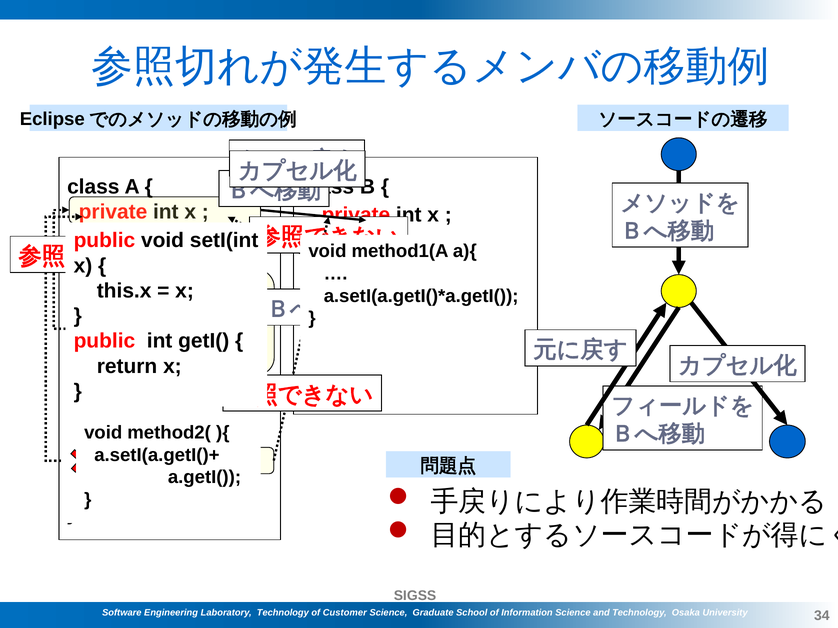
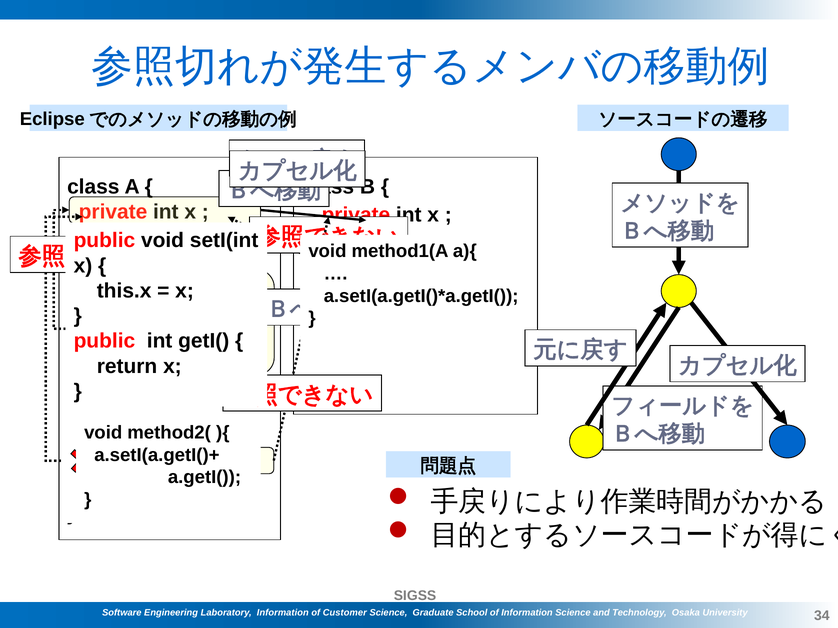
Laboratory Technology: Technology -> Information (283, 613)
